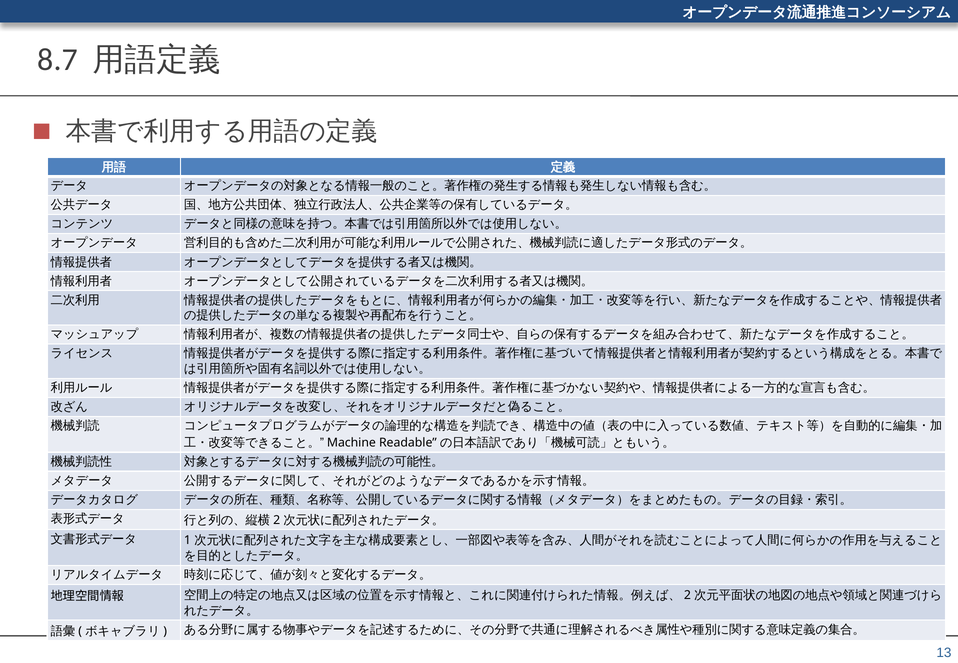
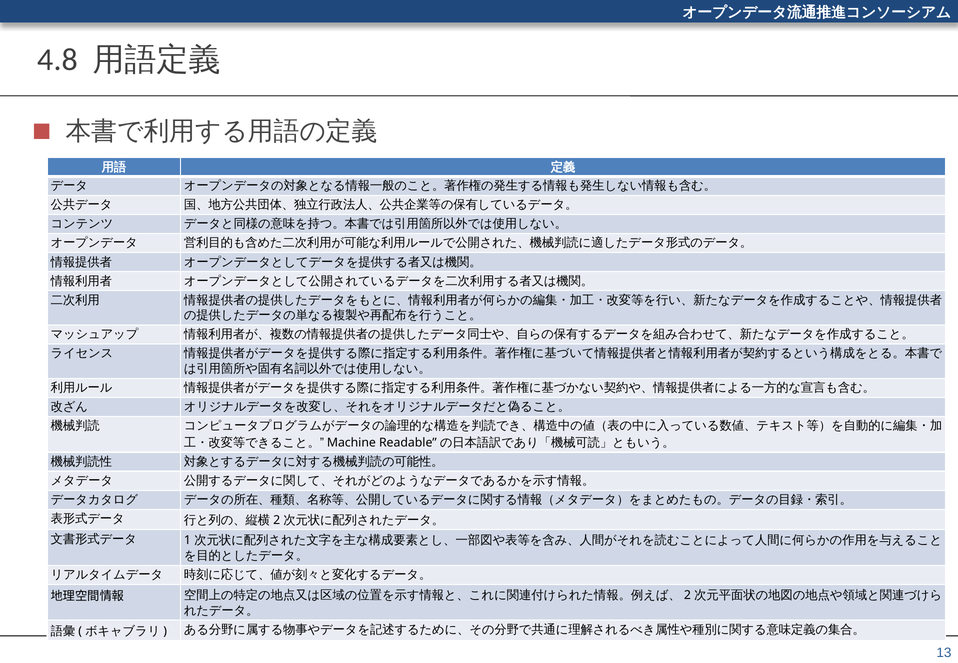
8.7: 8.7 -> 4.8 (58, 60)
